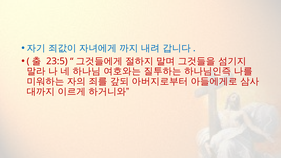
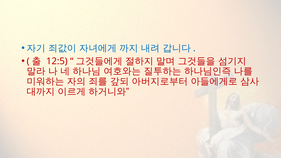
23:5: 23:5 -> 12:5 (57, 61)
